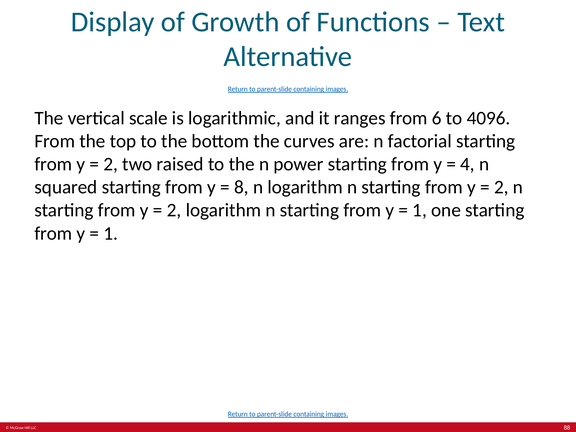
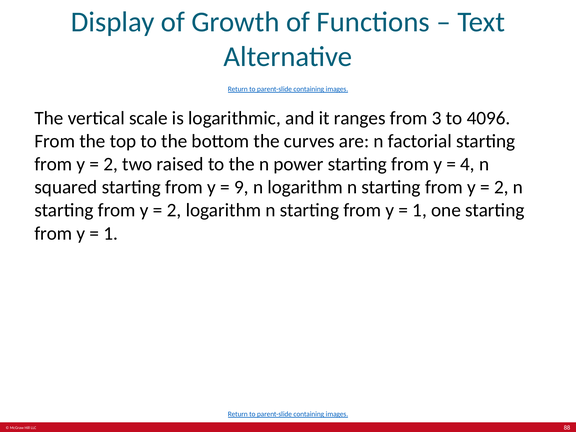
6: 6 -> 3 (437, 118)
8: 8 -> 9 (241, 187)
